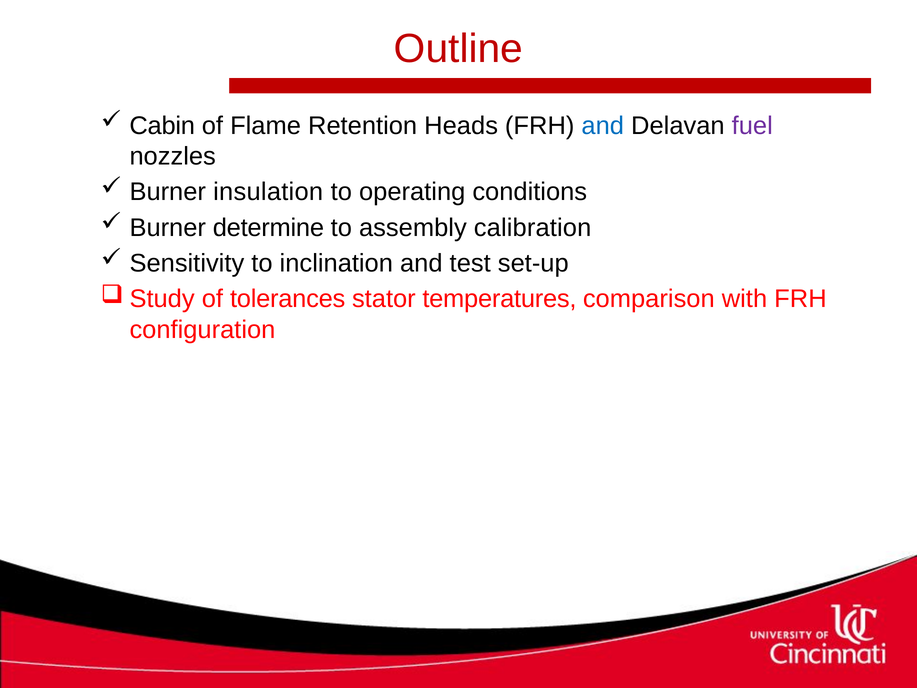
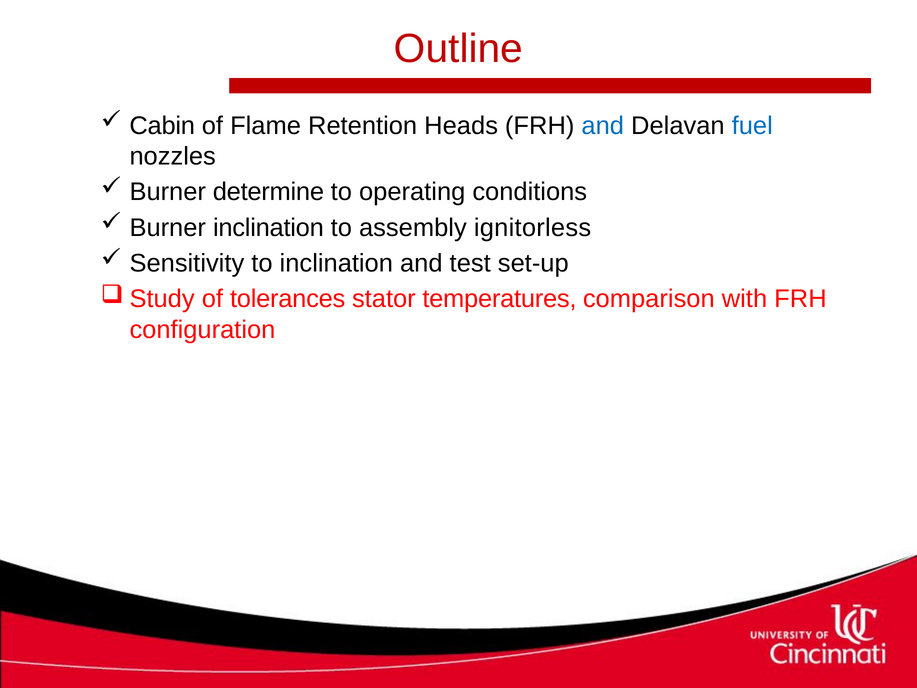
fuel colour: purple -> blue (752, 126)
insulation: insulation -> determine (268, 192)
Burner determine: determine -> inclination (268, 228)
calibration: calibration -> ignitorless (533, 228)
